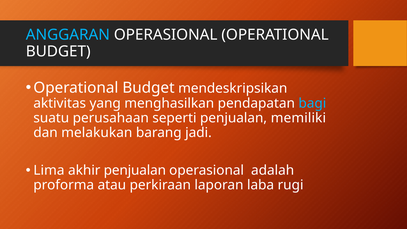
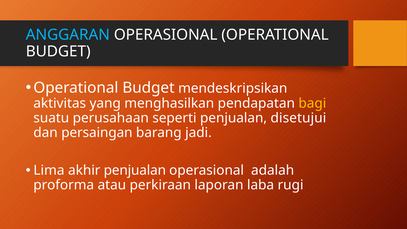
bagi colour: light blue -> yellow (312, 103)
memiliki: memiliki -> disetujui (298, 118)
melakukan: melakukan -> persaingan (97, 133)
